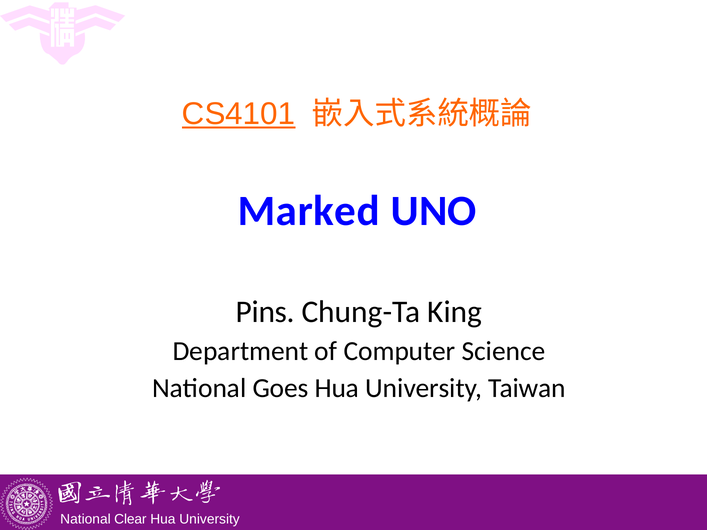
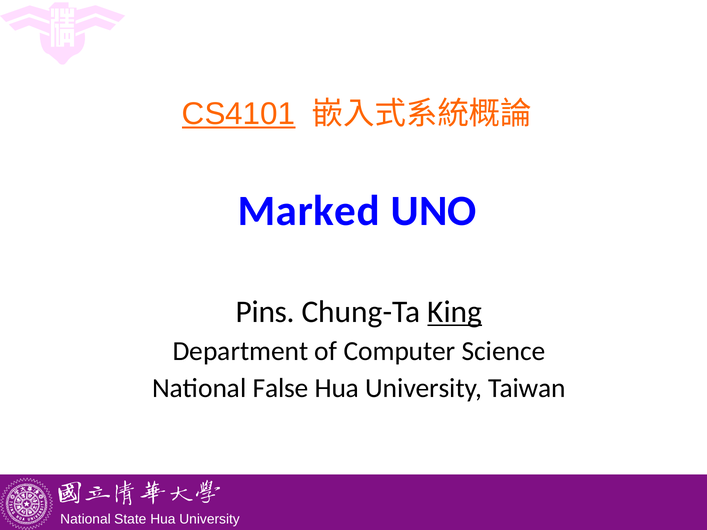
King underline: none -> present (455, 312)
Goes: Goes -> False (281, 388)
Clear: Clear -> State (130, 519)
